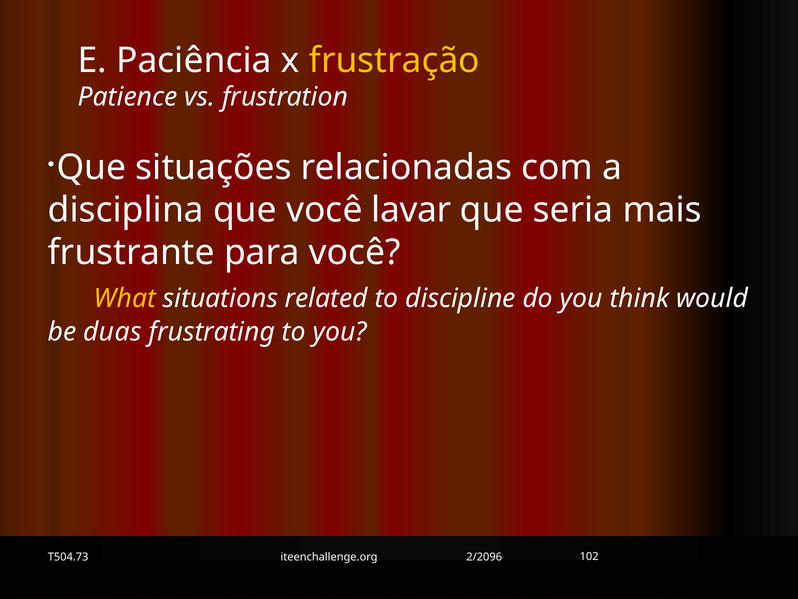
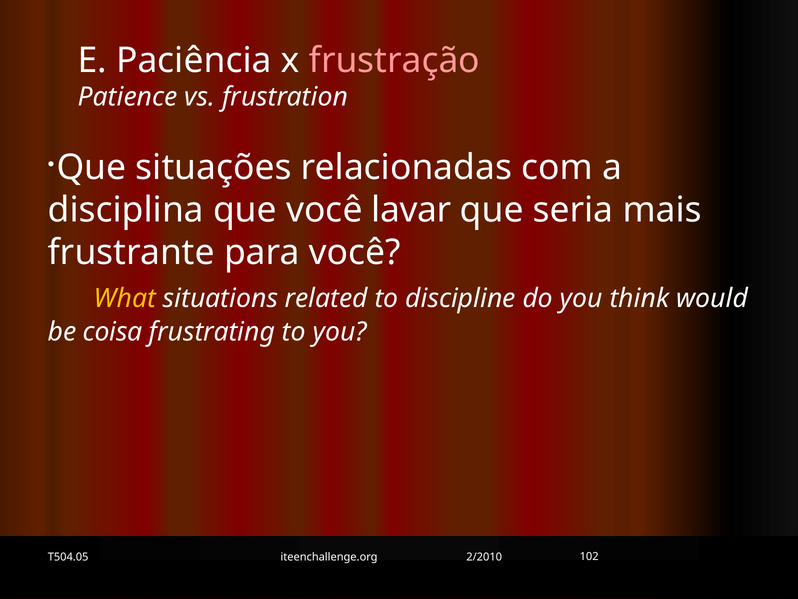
frustração colour: yellow -> pink (394, 60)
duas: duas -> coisa (113, 332)
T504.73: T504.73 -> T504.05 (68, 557)
2/2096: 2/2096 -> 2/2010 (484, 557)
